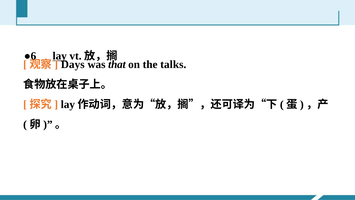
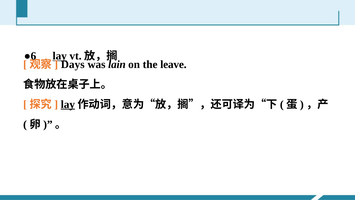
that: that -> lain (117, 64)
talks: talks -> leave (173, 64)
lay underline: none -> present (68, 104)
